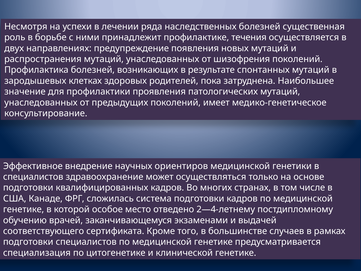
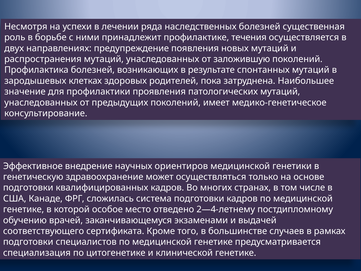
шизофрения: шизофрения -> заложившую (242, 59)
специалистов: специалистов -> генетическую (33, 177)
